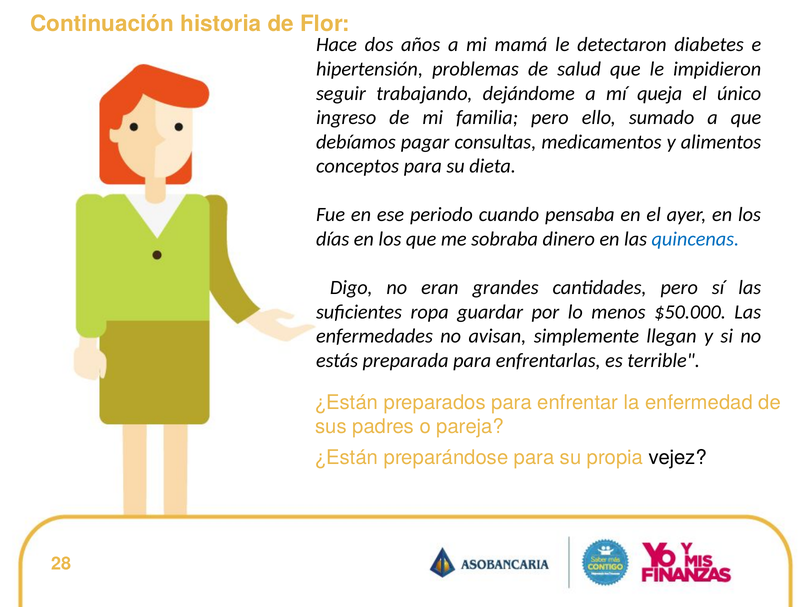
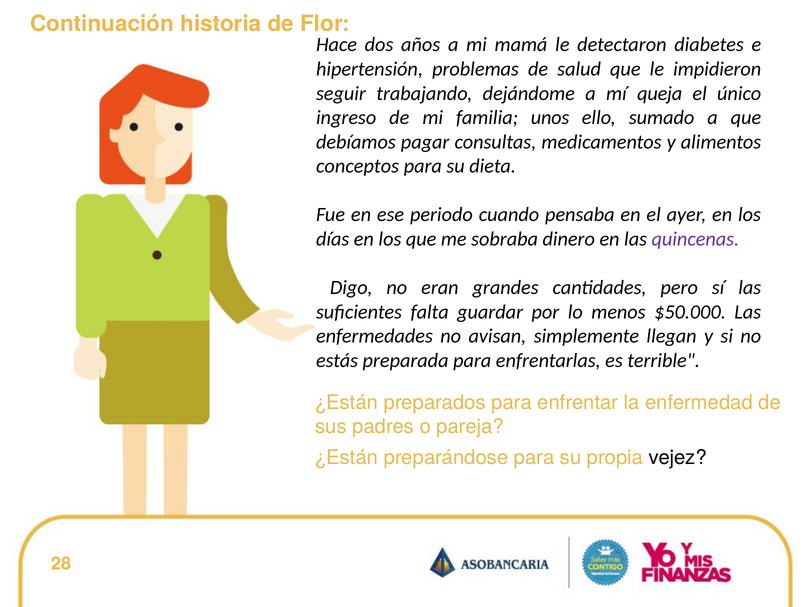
familia pero: pero -> unos (550, 118)
quincenas colour: blue -> purple (695, 239)
ropa: ropa -> falta (430, 312)
